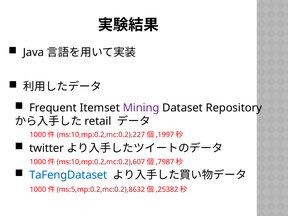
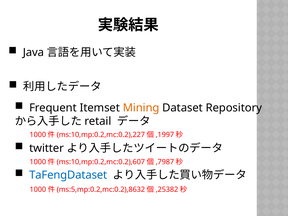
Mining colour: purple -> orange (141, 108)
